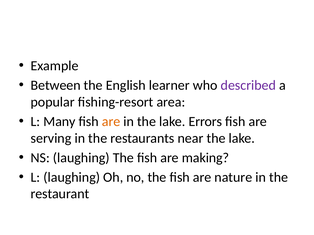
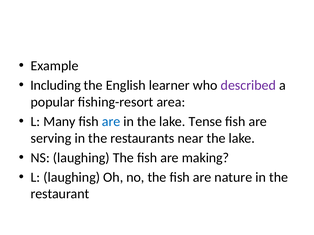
Between: Between -> Including (56, 85)
are colour: orange -> blue (111, 122)
Errors: Errors -> Tense (205, 122)
